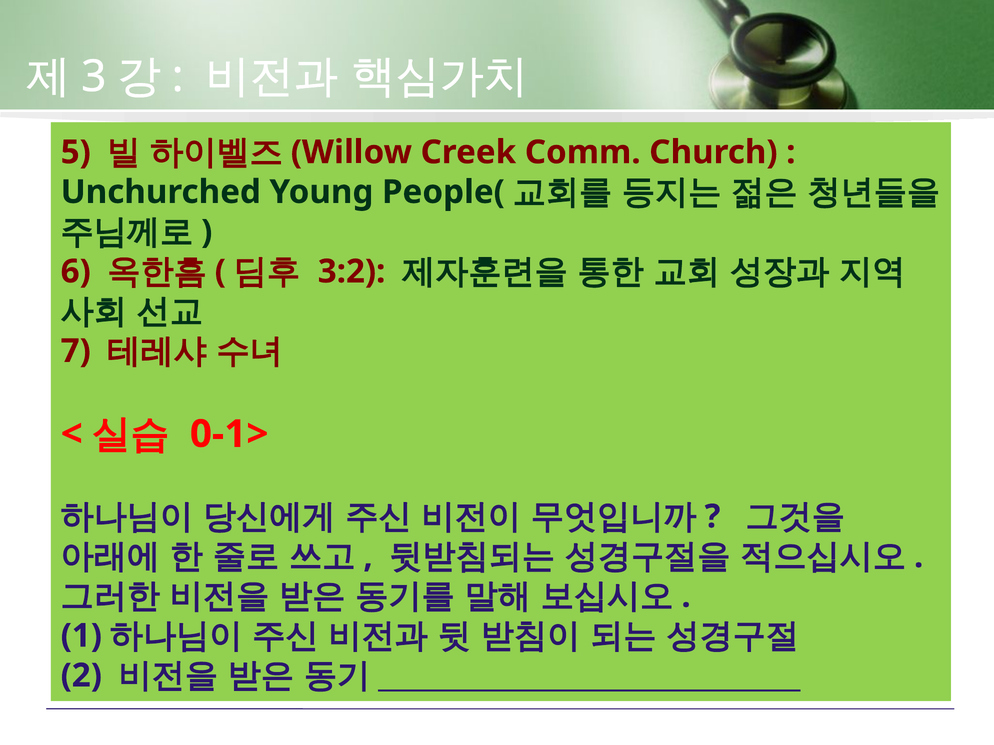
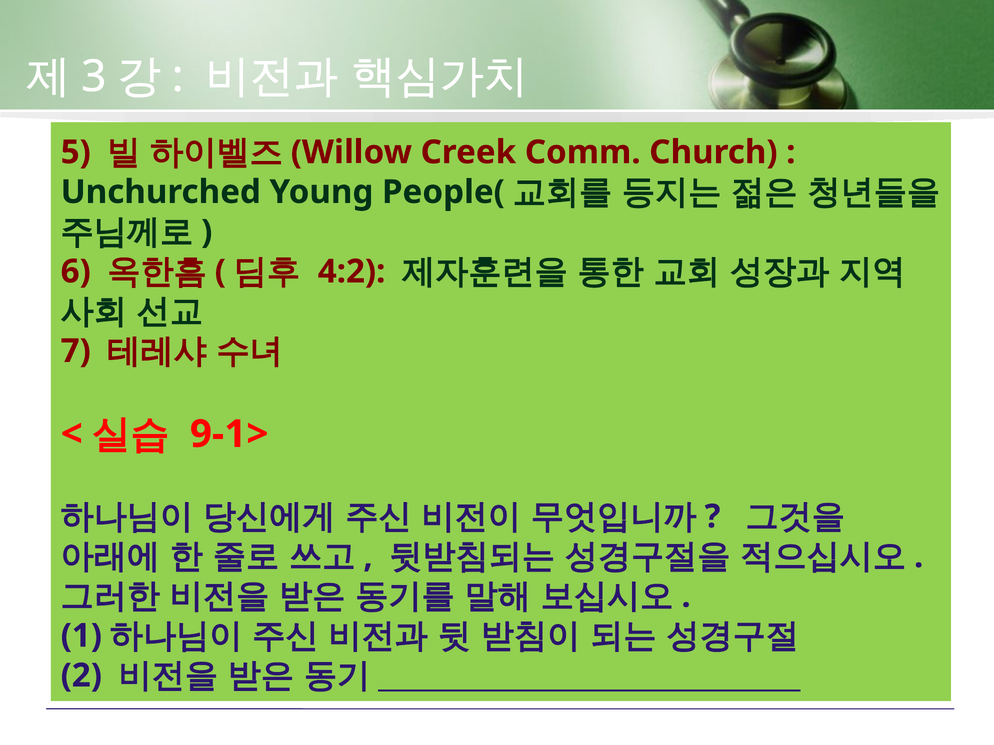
3:2: 3:2 -> 4:2 (352, 272)
0-1>: 0-1> -> 9-1> (229, 434)
